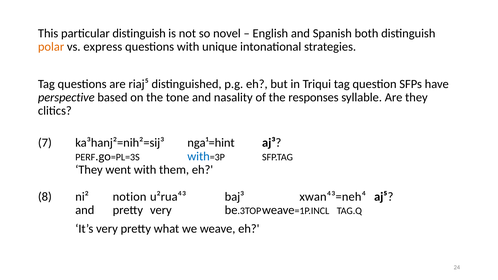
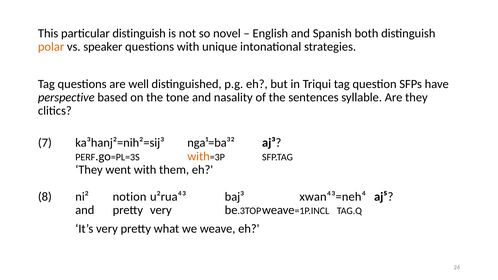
express: express -> speaker (103, 47)
riaj⁵: riaj⁵ -> well (139, 84)
responses: responses -> sentences (313, 97)
nga¹=hint: nga¹=hint -> nga¹=ba³² (211, 143)
with colour: blue -> orange (199, 156)
